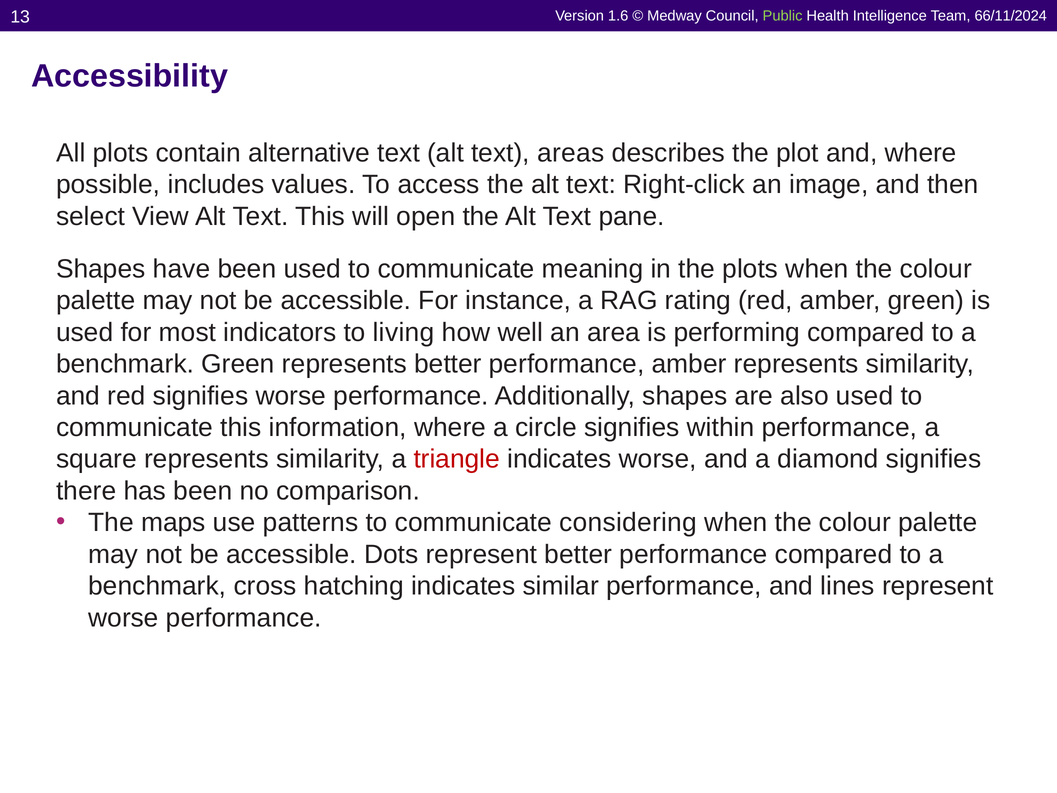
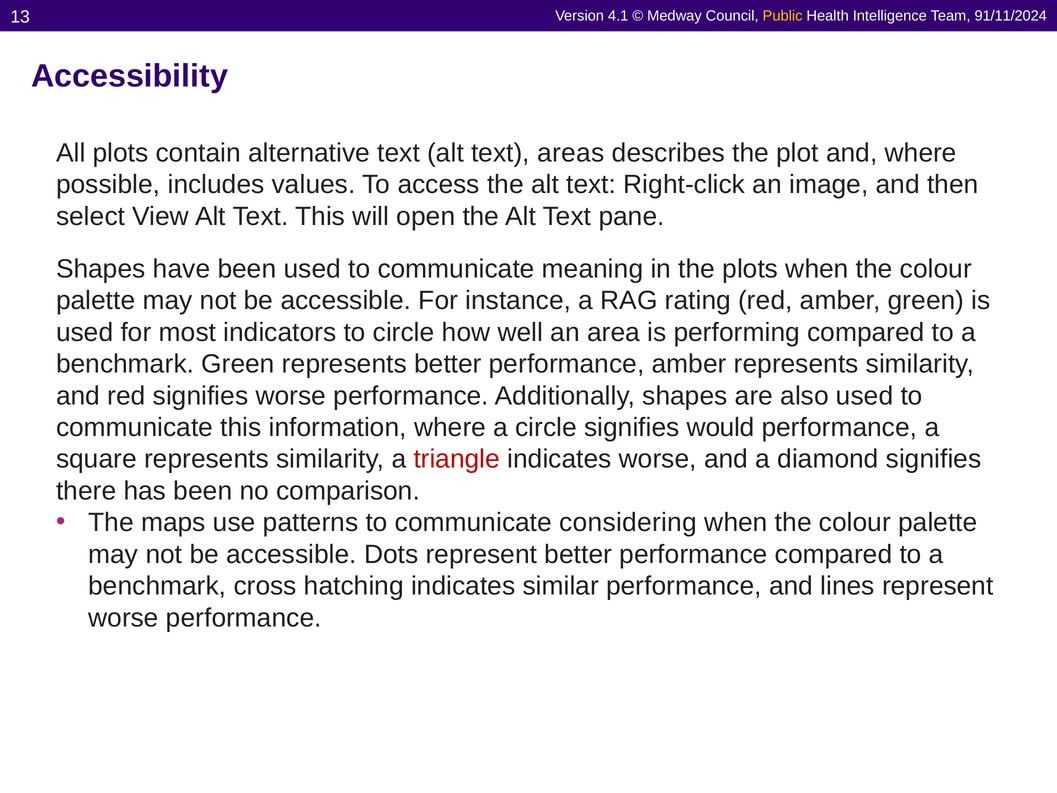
1.6: 1.6 -> 4.1 (618, 16)
Public colour: light green -> yellow (783, 16)
66/11/2024: 66/11/2024 -> 91/11/2024 (1011, 16)
to living: living -> circle (404, 332)
within: within -> would (721, 427)
